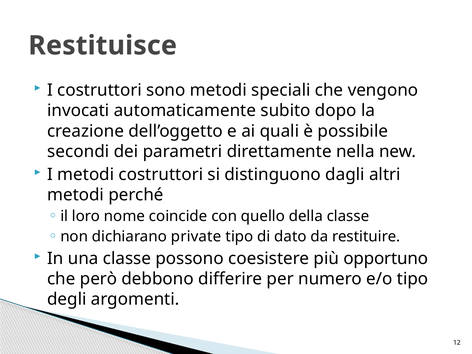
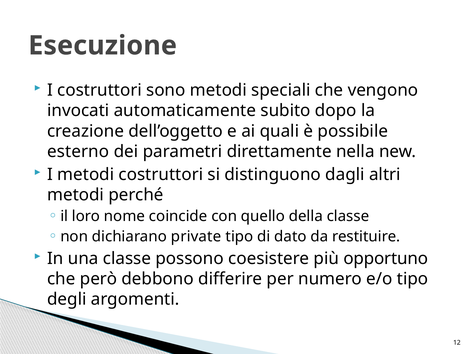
Restituisce: Restituisce -> Esecuzione (103, 46)
secondi: secondi -> esterno (78, 152)
